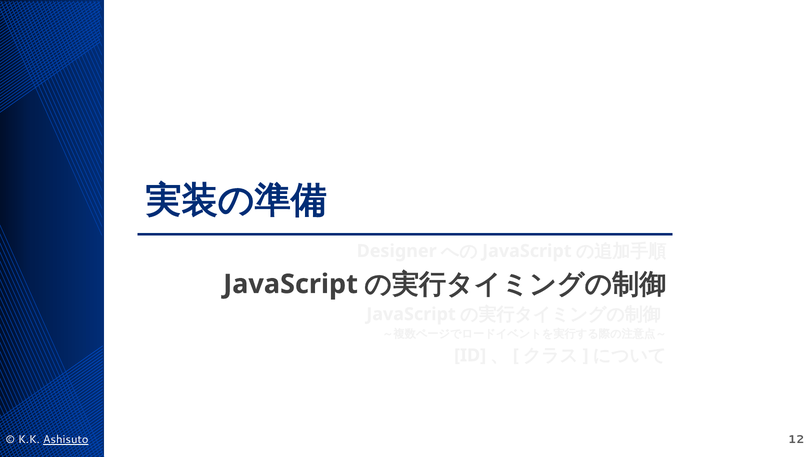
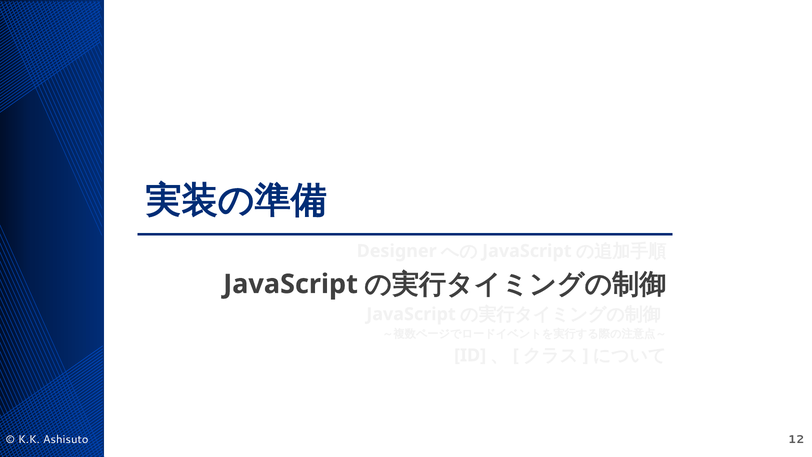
Ashisuto underline: present -> none (66, 439)
